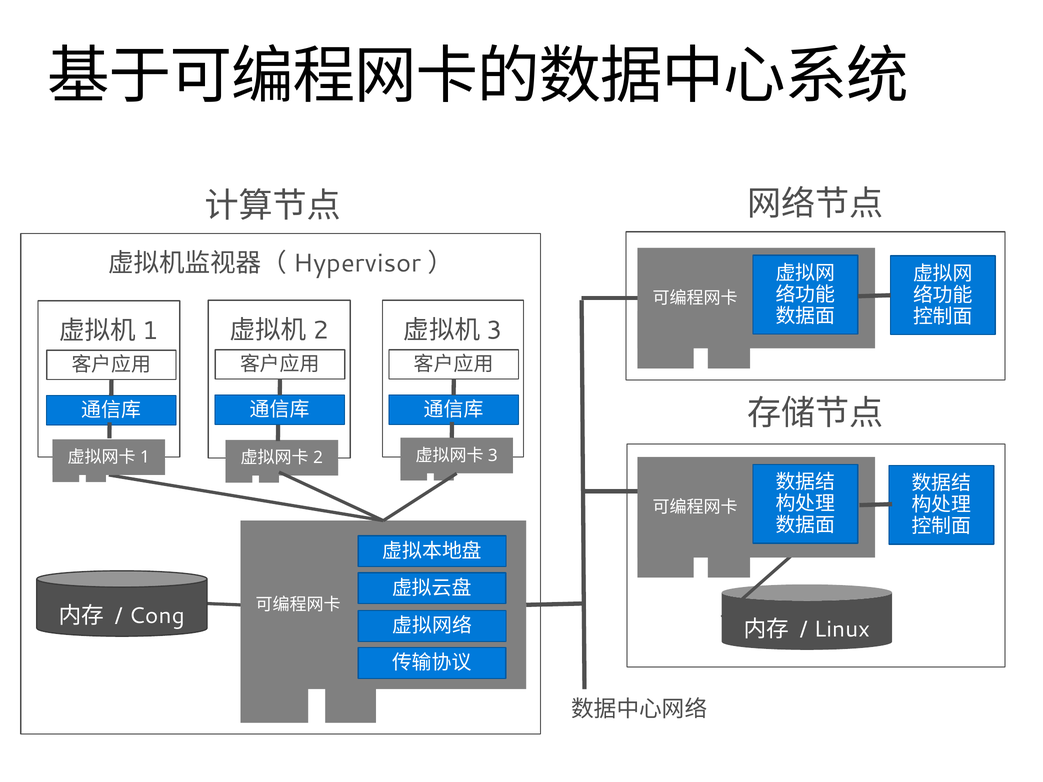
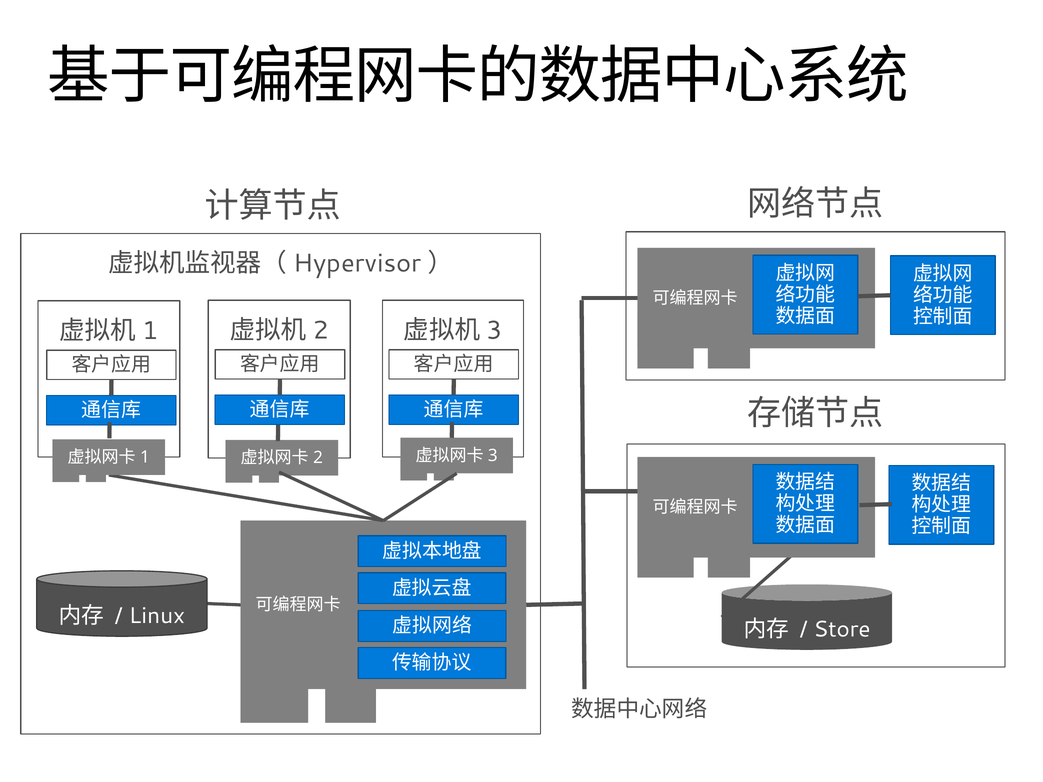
Cong: Cong -> Linux (157, 616)
Linux: Linux -> Store (842, 629)
